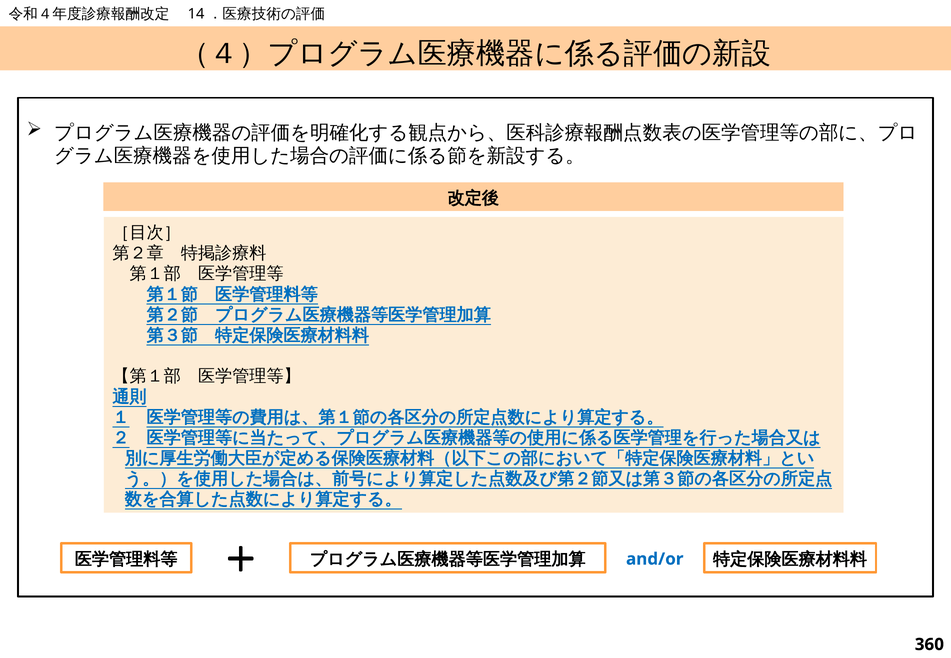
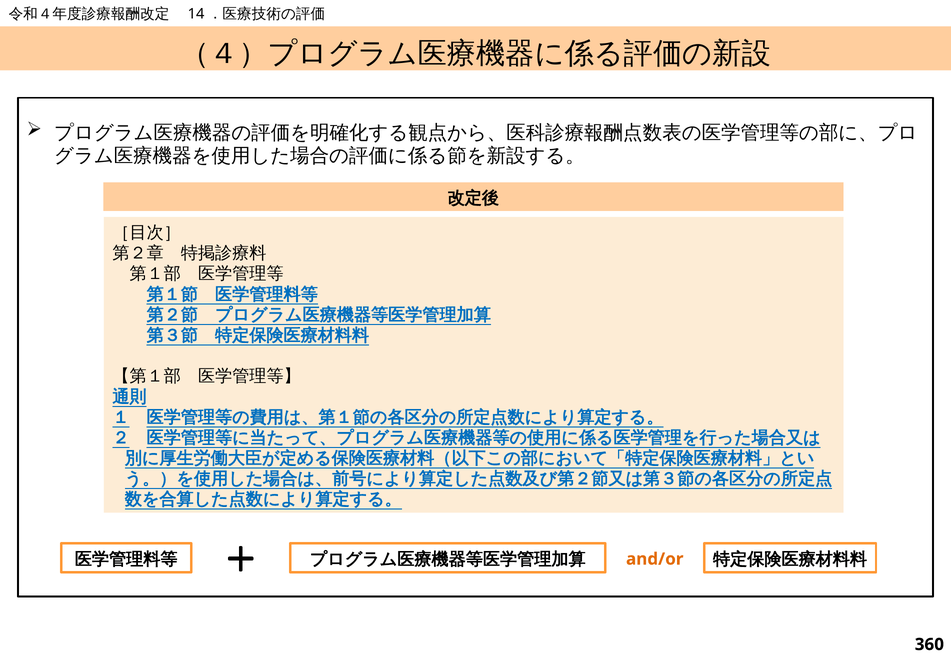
and/or colour: blue -> orange (655, 559)
